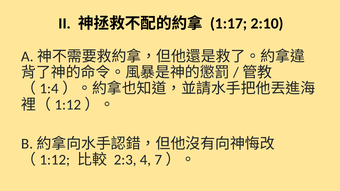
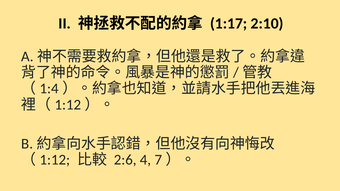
2:3: 2:3 -> 2:6 (125, 160)
